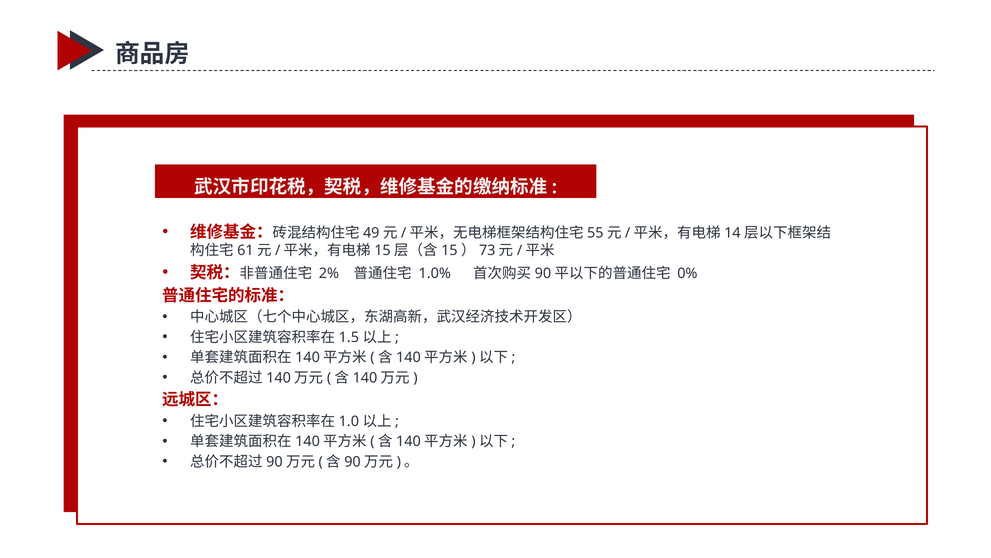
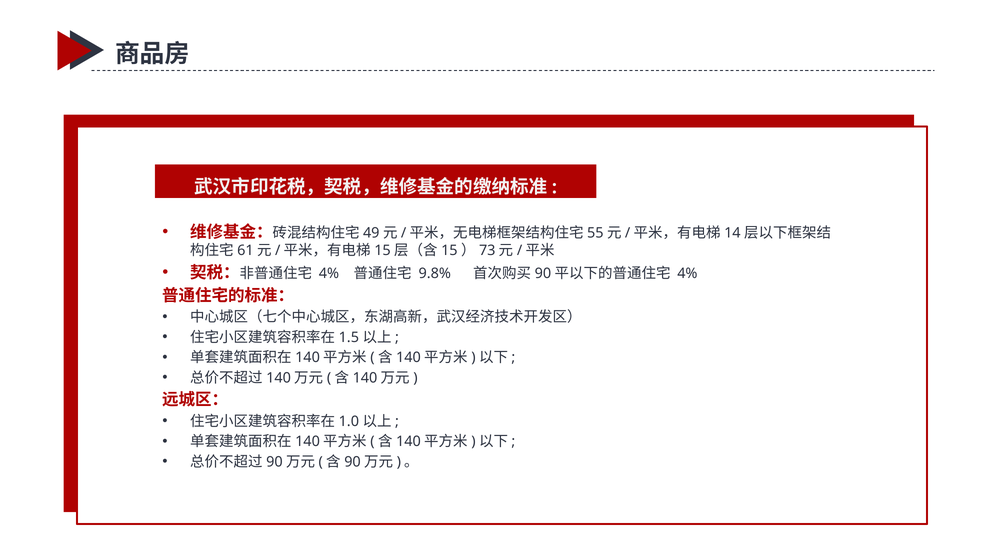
2%: 2% -> 4% (329, 273)
1.0%: 1.0% -> 9.8% (435, 273)
0%: 0% -> 4% (687, 273)
